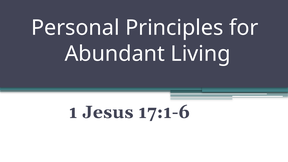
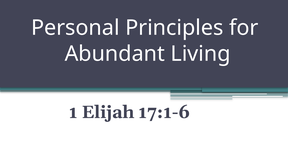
Jesus: Jesus -> Elijah (108, 112)
